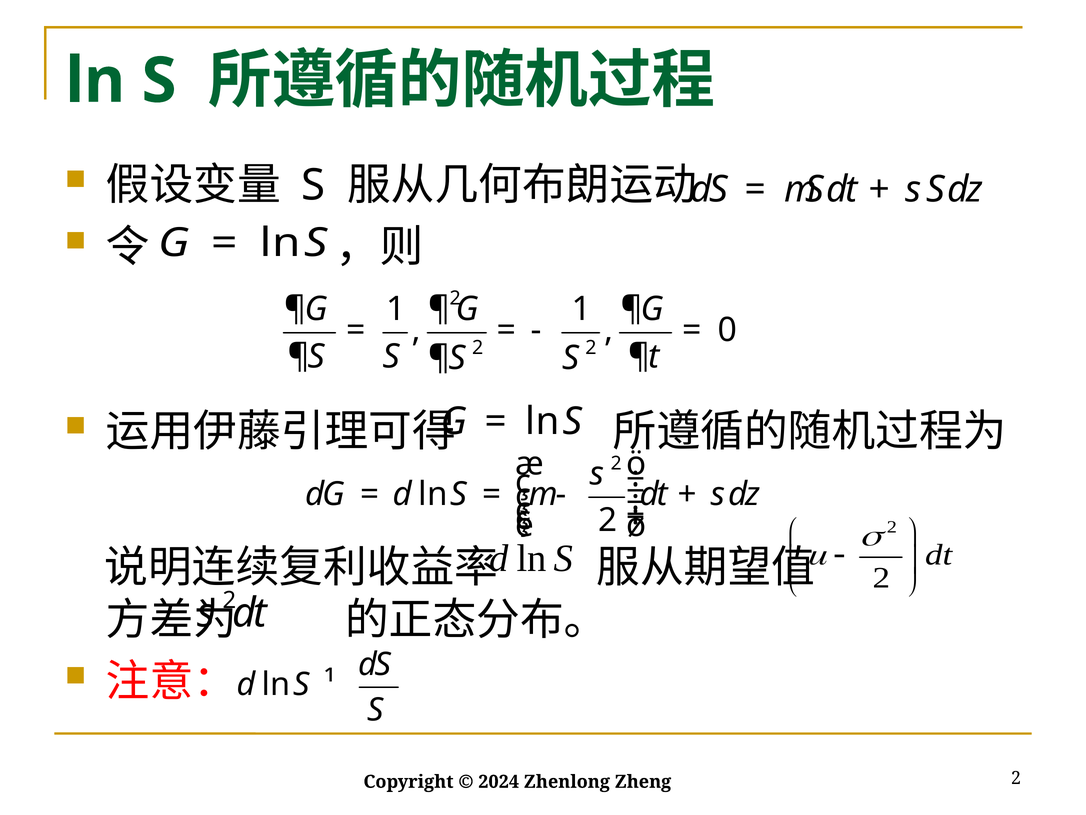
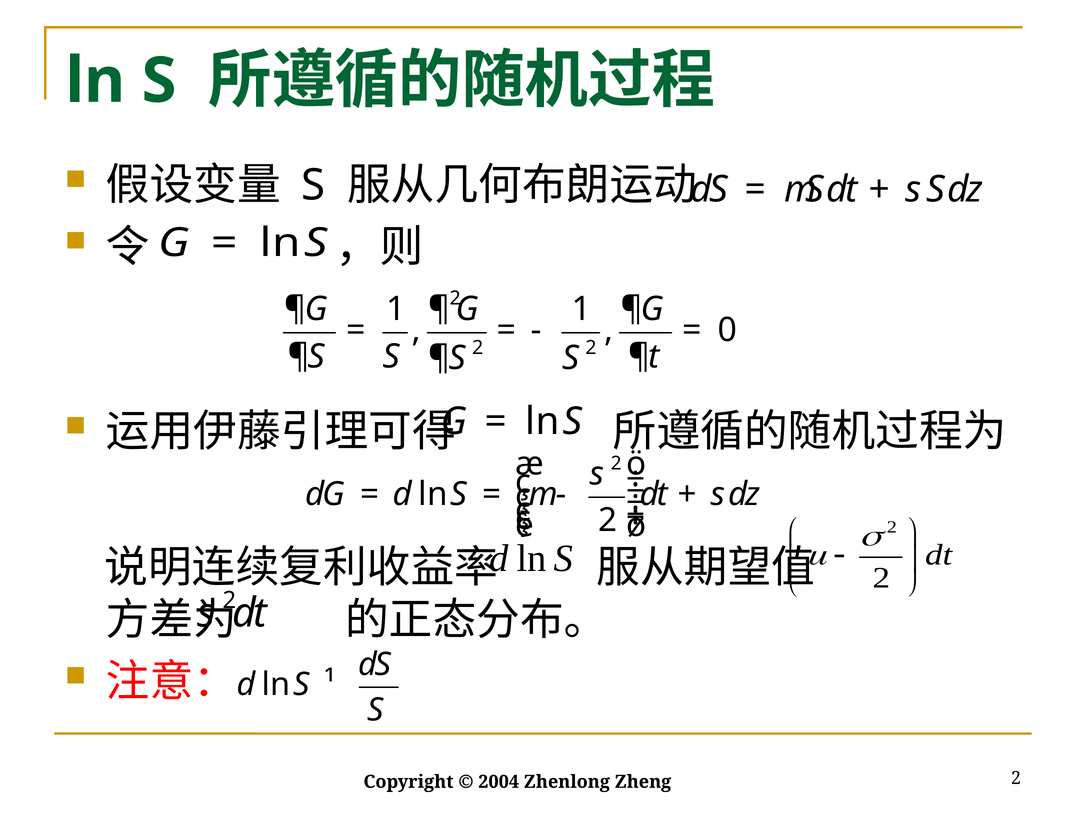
2024: 2024 -> 2004 (499, 781)
